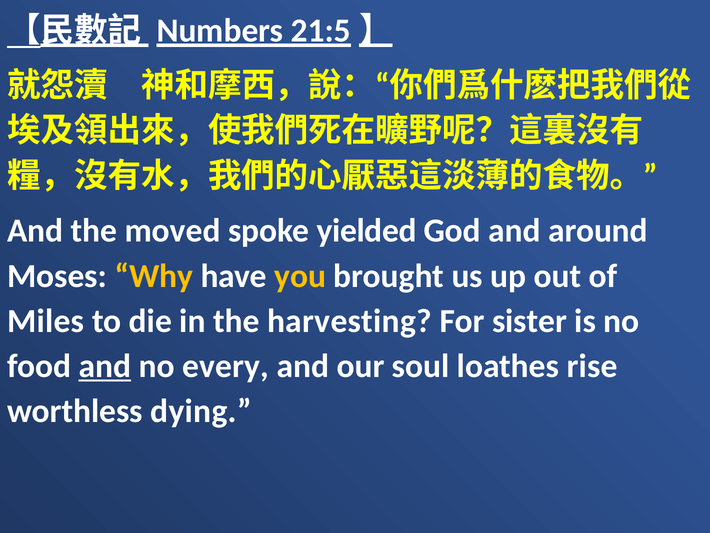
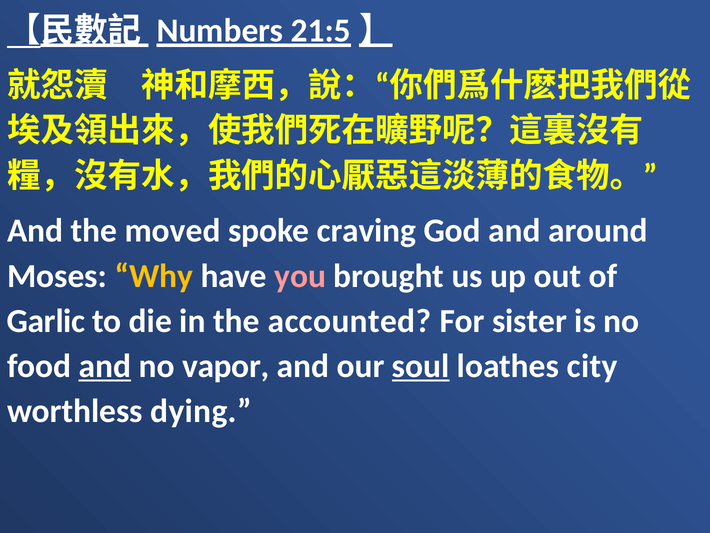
yielded: yielded -> craving (367, 231)
you colour: yellow -> pink (300, 276)
Miles: Miles -> Garlic (46, 321)
harvesting: harvesting -> accounted (349, 321)
every: every -> vapor (226, 366)
soul underline: none -> present (421, 366)
rise: rise -> city (592, 366)
